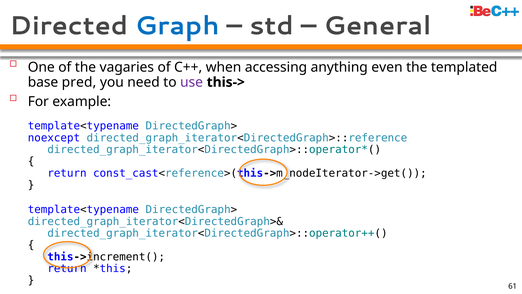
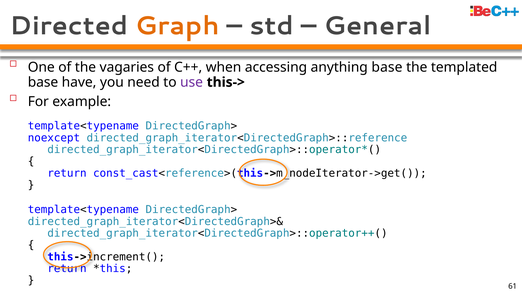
Graph colour: blue -> orange (177, 26)
anything even: even -> base (387, 67)
pred: pred -> have (79, 82)
